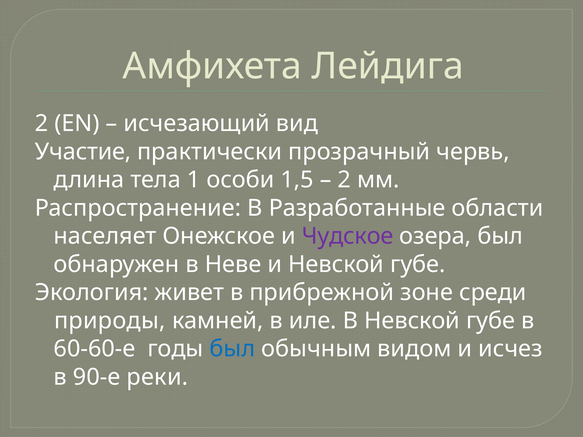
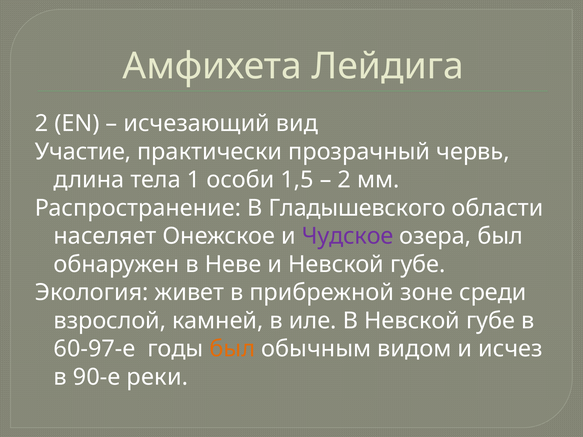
Разработанные: Разработанные -> Гладышевского (357, 208)
природы: природы -> взрослой (110, 321)
60-60-е: 60-60-е -> 60-97-е (94, 349)
был colour: blue -> orange (232, 349)
